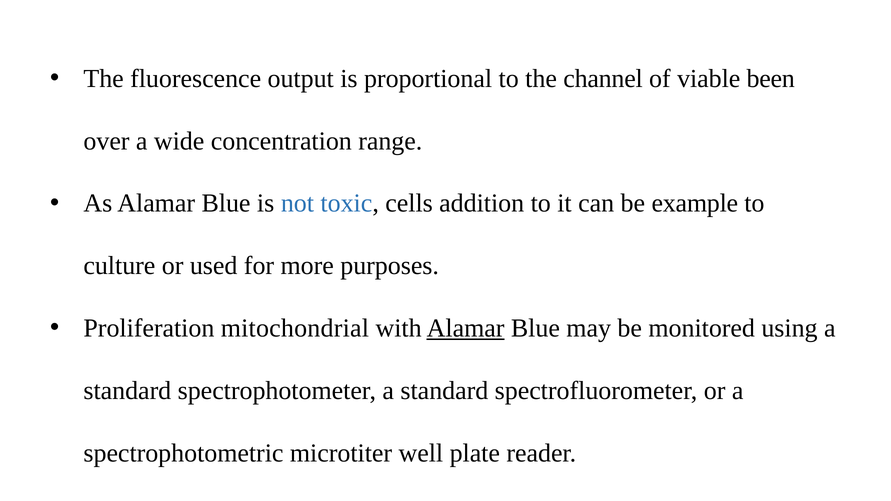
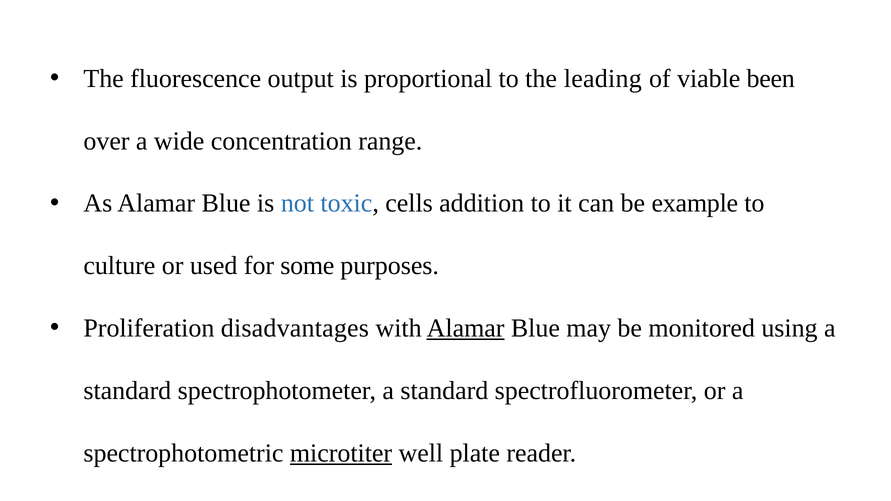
channel: channel -> leading (603, 79)
more: more -> some (307, 266)
mitochondrial: mitochondrial -> disadvantages (295, 328)
microtiter underline: none -> present (341, 453)
